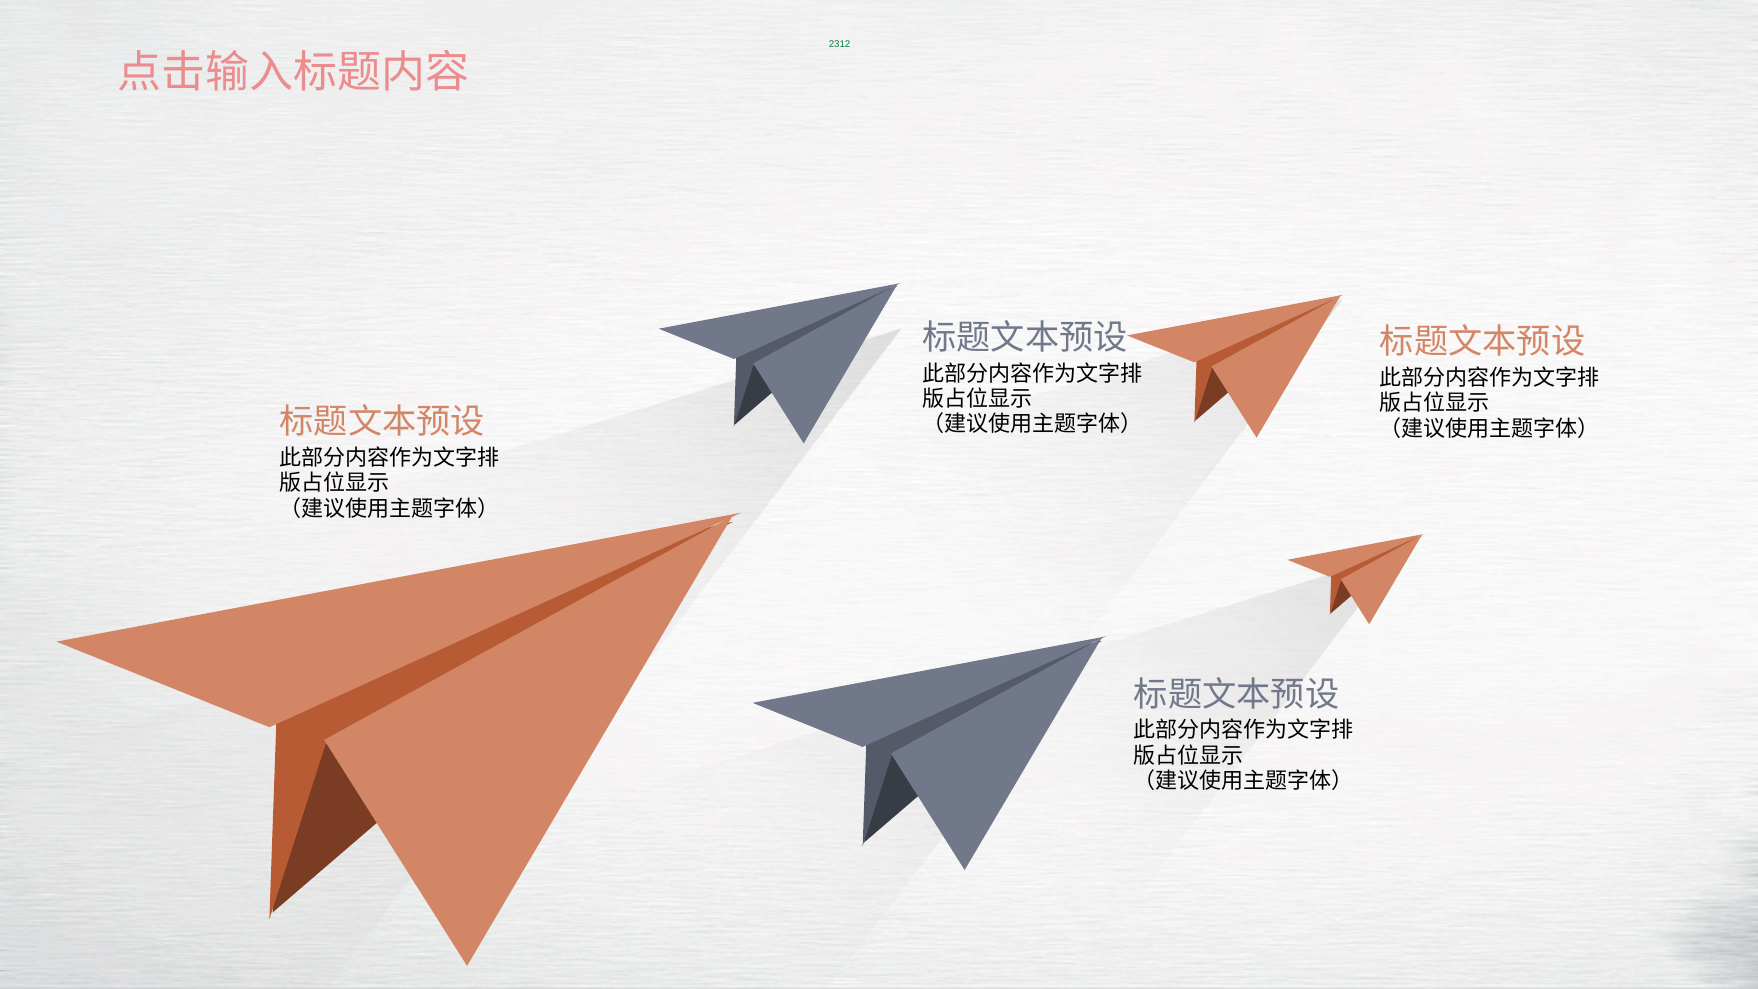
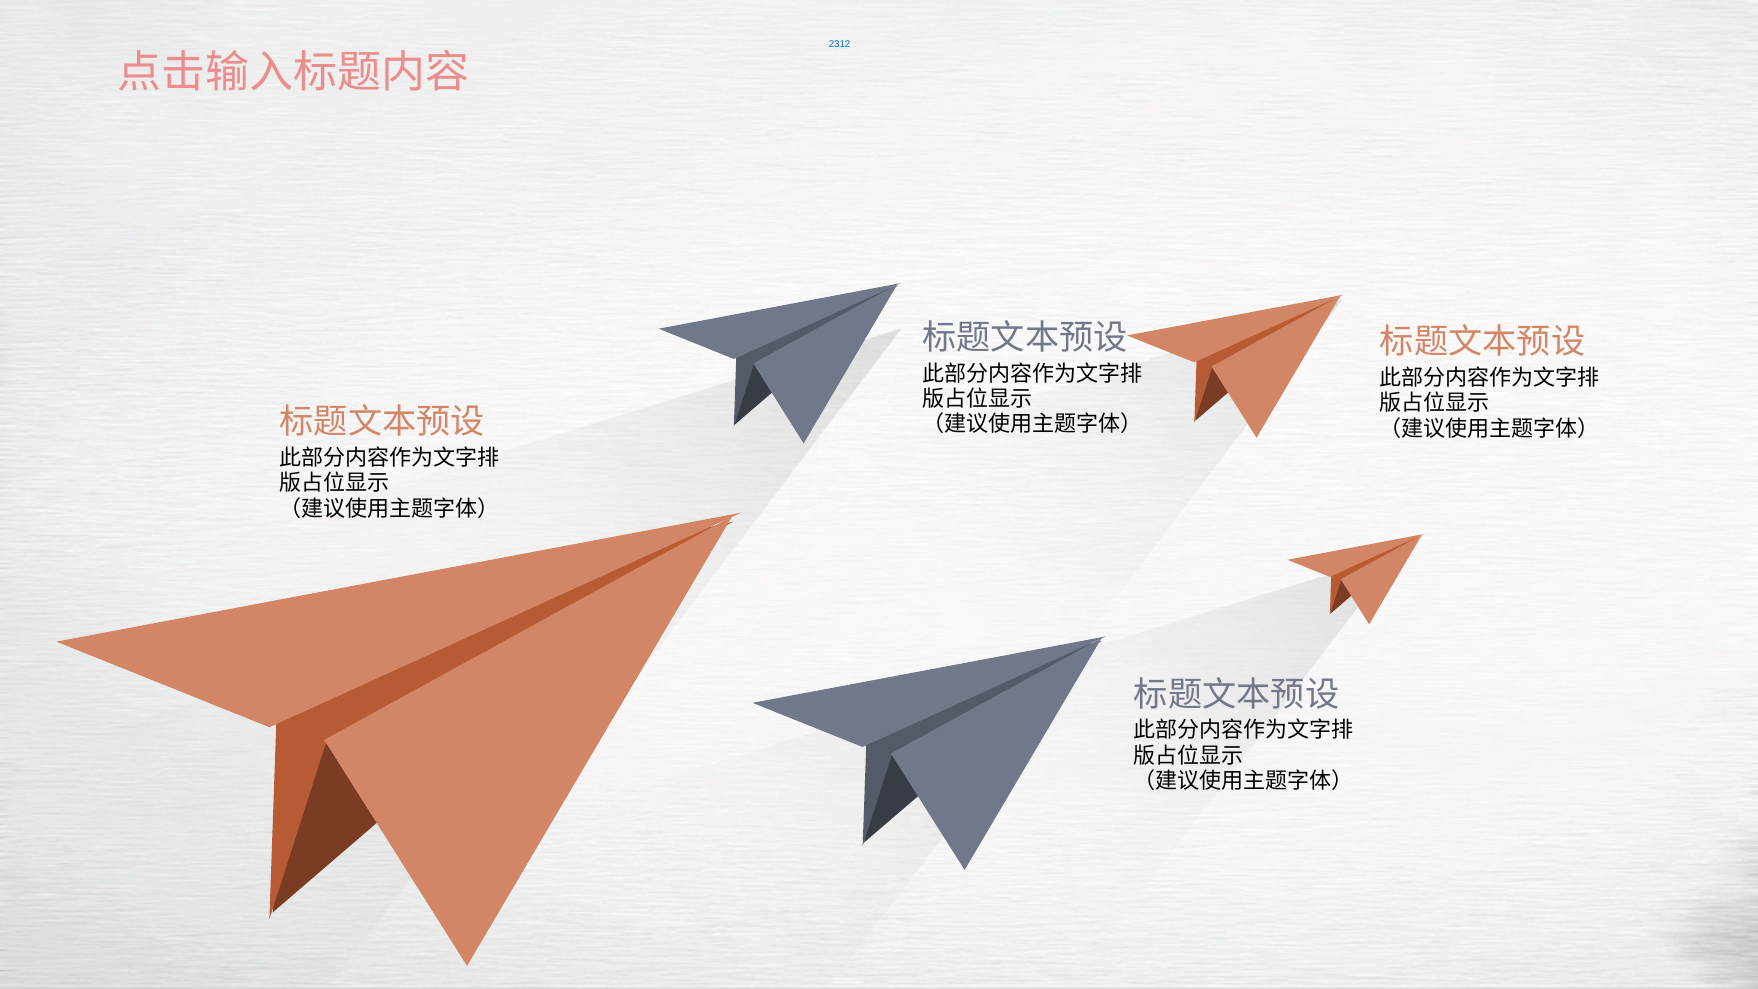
2312 colour: green -> blue (840, 44)
